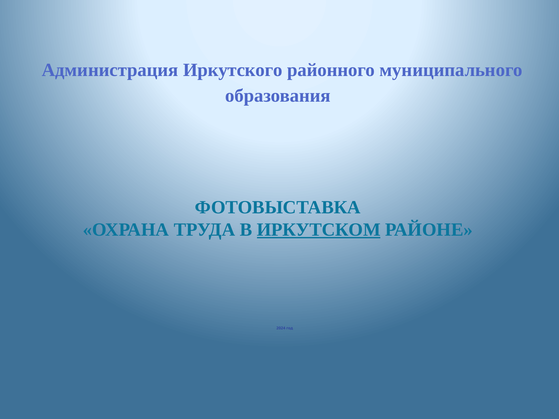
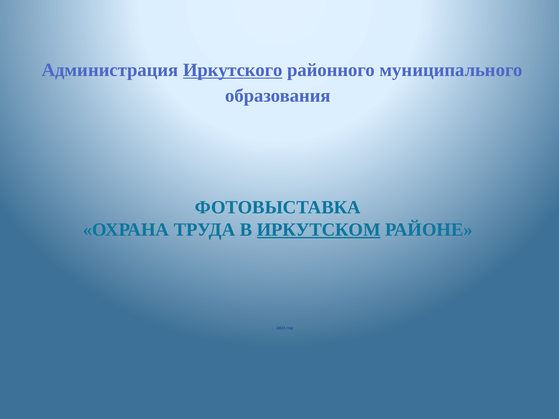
Иркутского underline: none -> present (233, 70)
